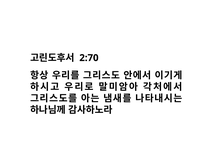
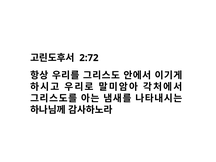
2:70: 2:70 -> 2:72 (89, 58)
